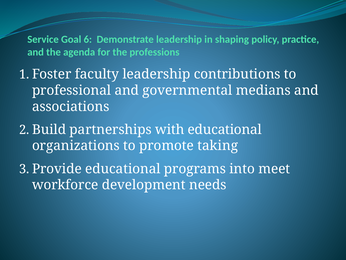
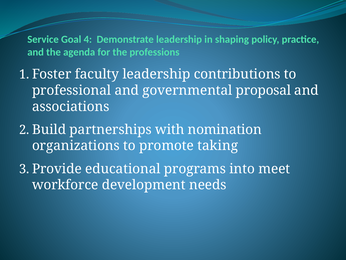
6: 6 -> 4 (88, 39)
medians: medians -> proposal (263, 90)
with educational: educational -> nomination (225, 129)
